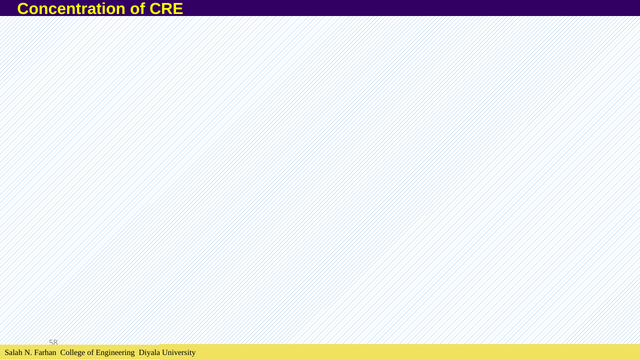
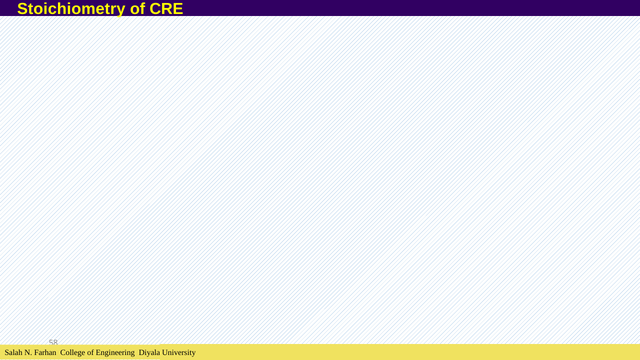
Concentration: Concentration -> Stoichiometry (71, 9)
